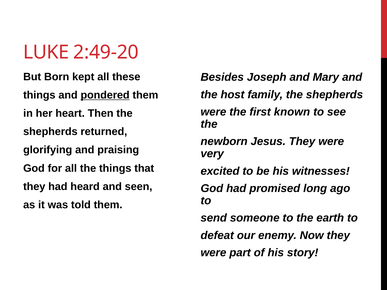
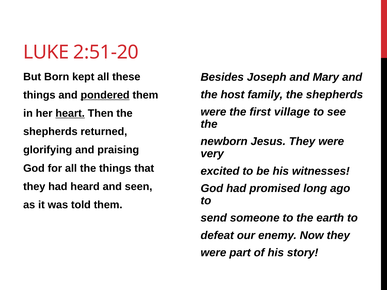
2:49-20: 2:49-20 -> 2:51-20 (106, 52)
known: known -> village (292, 112)
heart underline: none -> present (70, 113)
